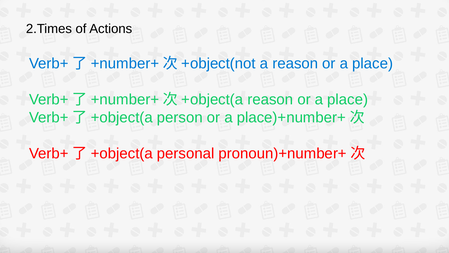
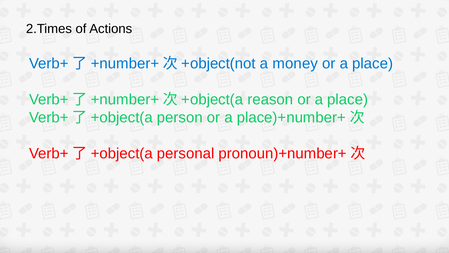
a reason: reason -> money (295, 63)
